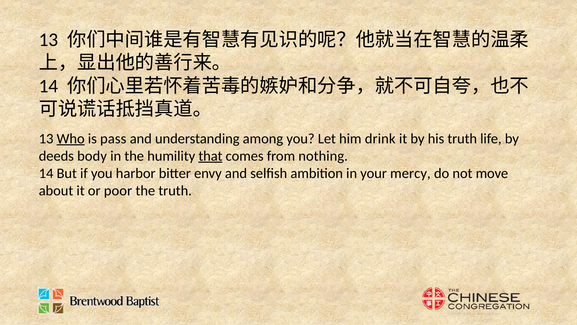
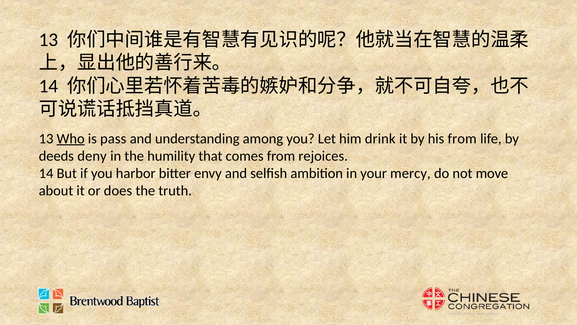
his truth: truth -> from (462, 139)
body: body -> deny (92, 156)
that underline: present -> none (210, 156)
nothing: nothing -> rejoices (323, 156)
poor: poor -> does (118, 190)
